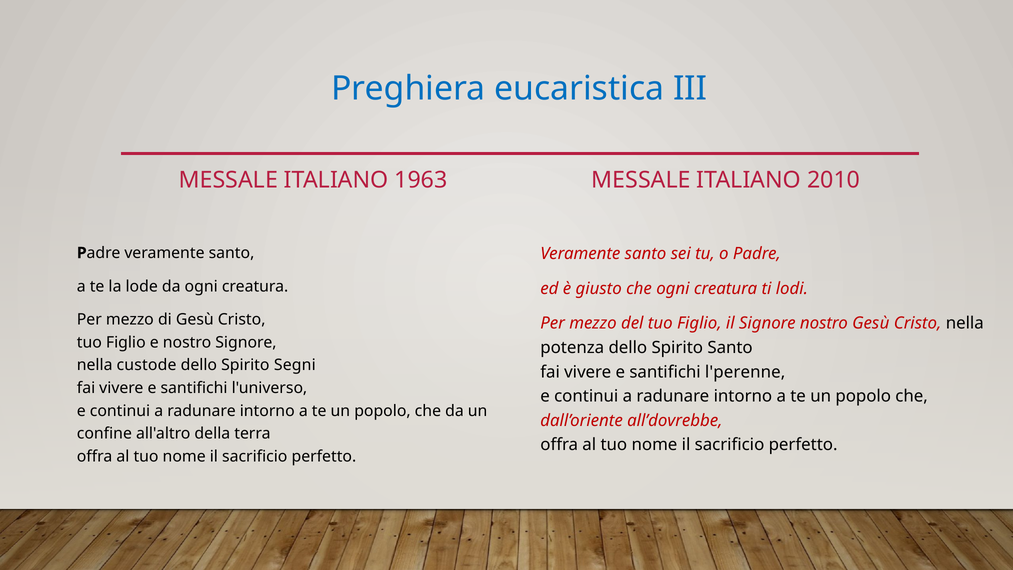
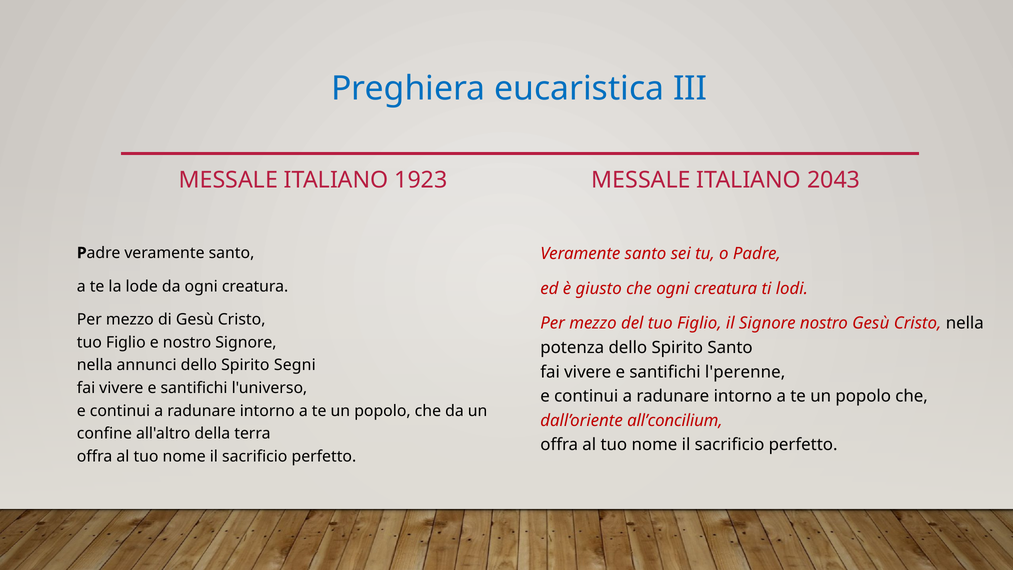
1963: 1963 -> 1923 (421, 180)
2010: 2010 -> 2043 (834, 180)
custode: custode -> annunci (147, 365)
all’dovrebbe: all’dovrebbe -> all’concilium (675, 420)
